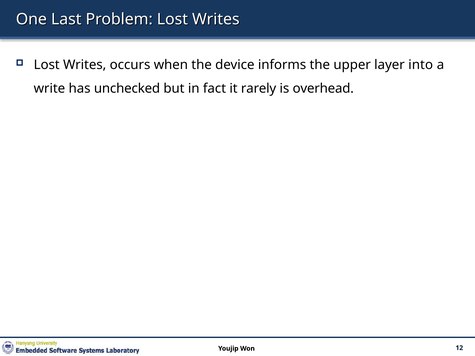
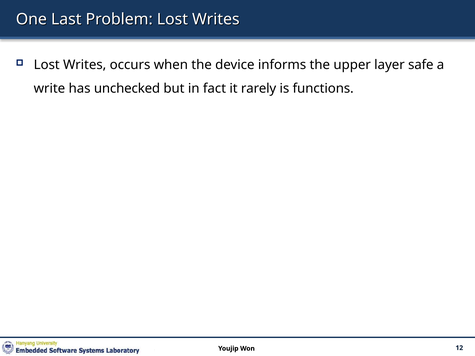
into: into -> safe (421, 65)
overhead: overhead -> functions (323, 89)
